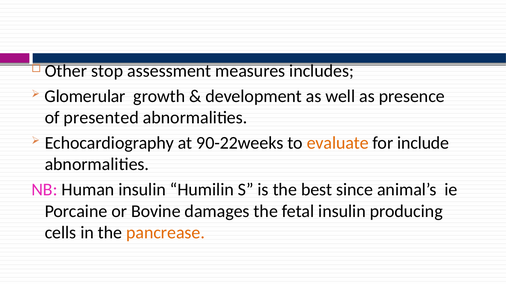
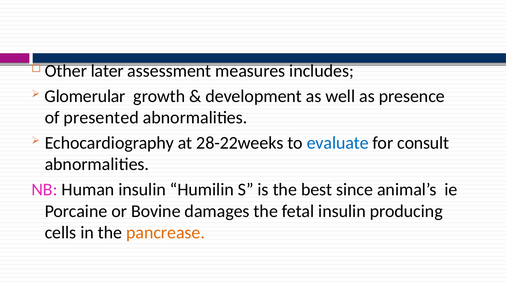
stop: stop -> later (107, 71)
90-22weeks: 90-22weeks -> 28-22weeks (240, 143)
evaluate colour: orange -> blue (338, 143)
include: include -> consult (423, 143)
